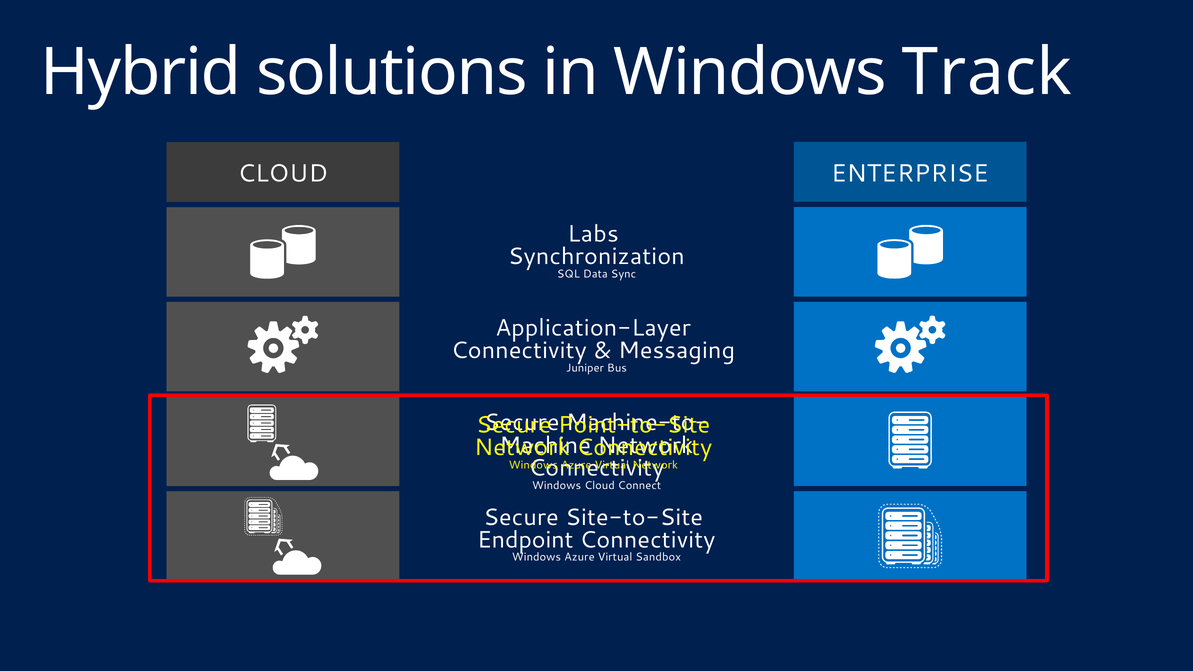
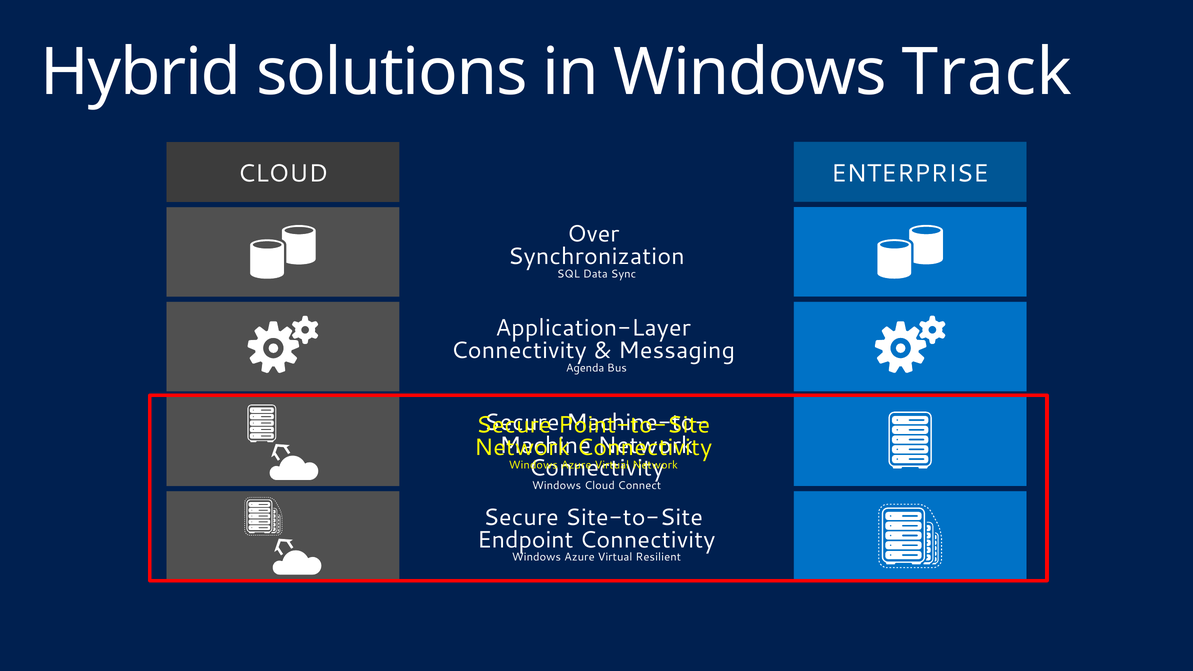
Labs: Labs -> Over (593, 234)
Juniper: Juniper -> Agenda (585, 368)
Sandbox: Sandbox -> Resilient (658, 557)
